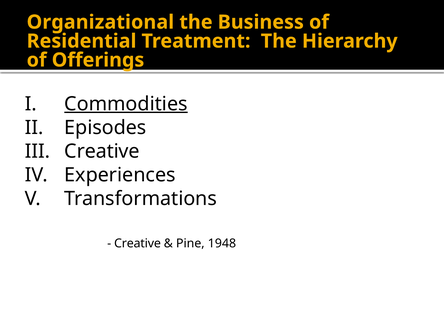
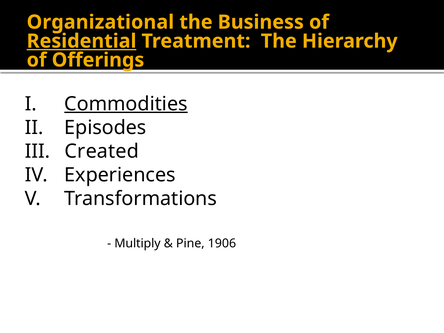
Residential underline: none -> present (82, 41)
III Creative: Creative -> Created (102, 151)
Creative: Creative -> Multiply (137, 243)
1948: 1948 -> 1906 (222, 243)
